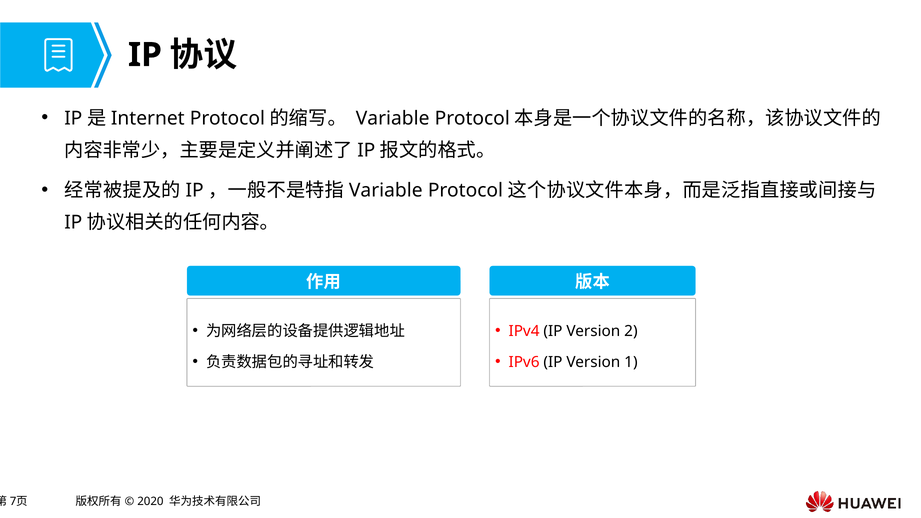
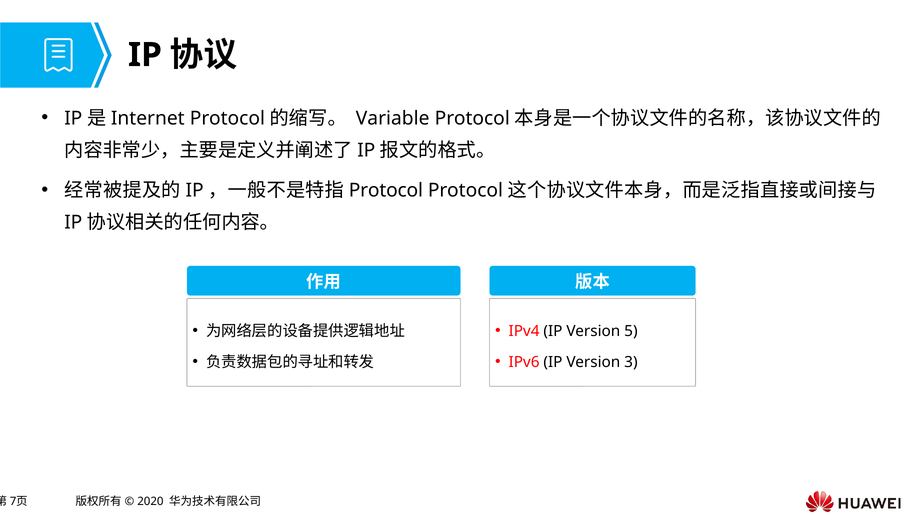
Variable: Variable -> Protocol (386, 190)
2: 2 -> 5 (631, 331)
1: 1 -> 3 (631, 362)
